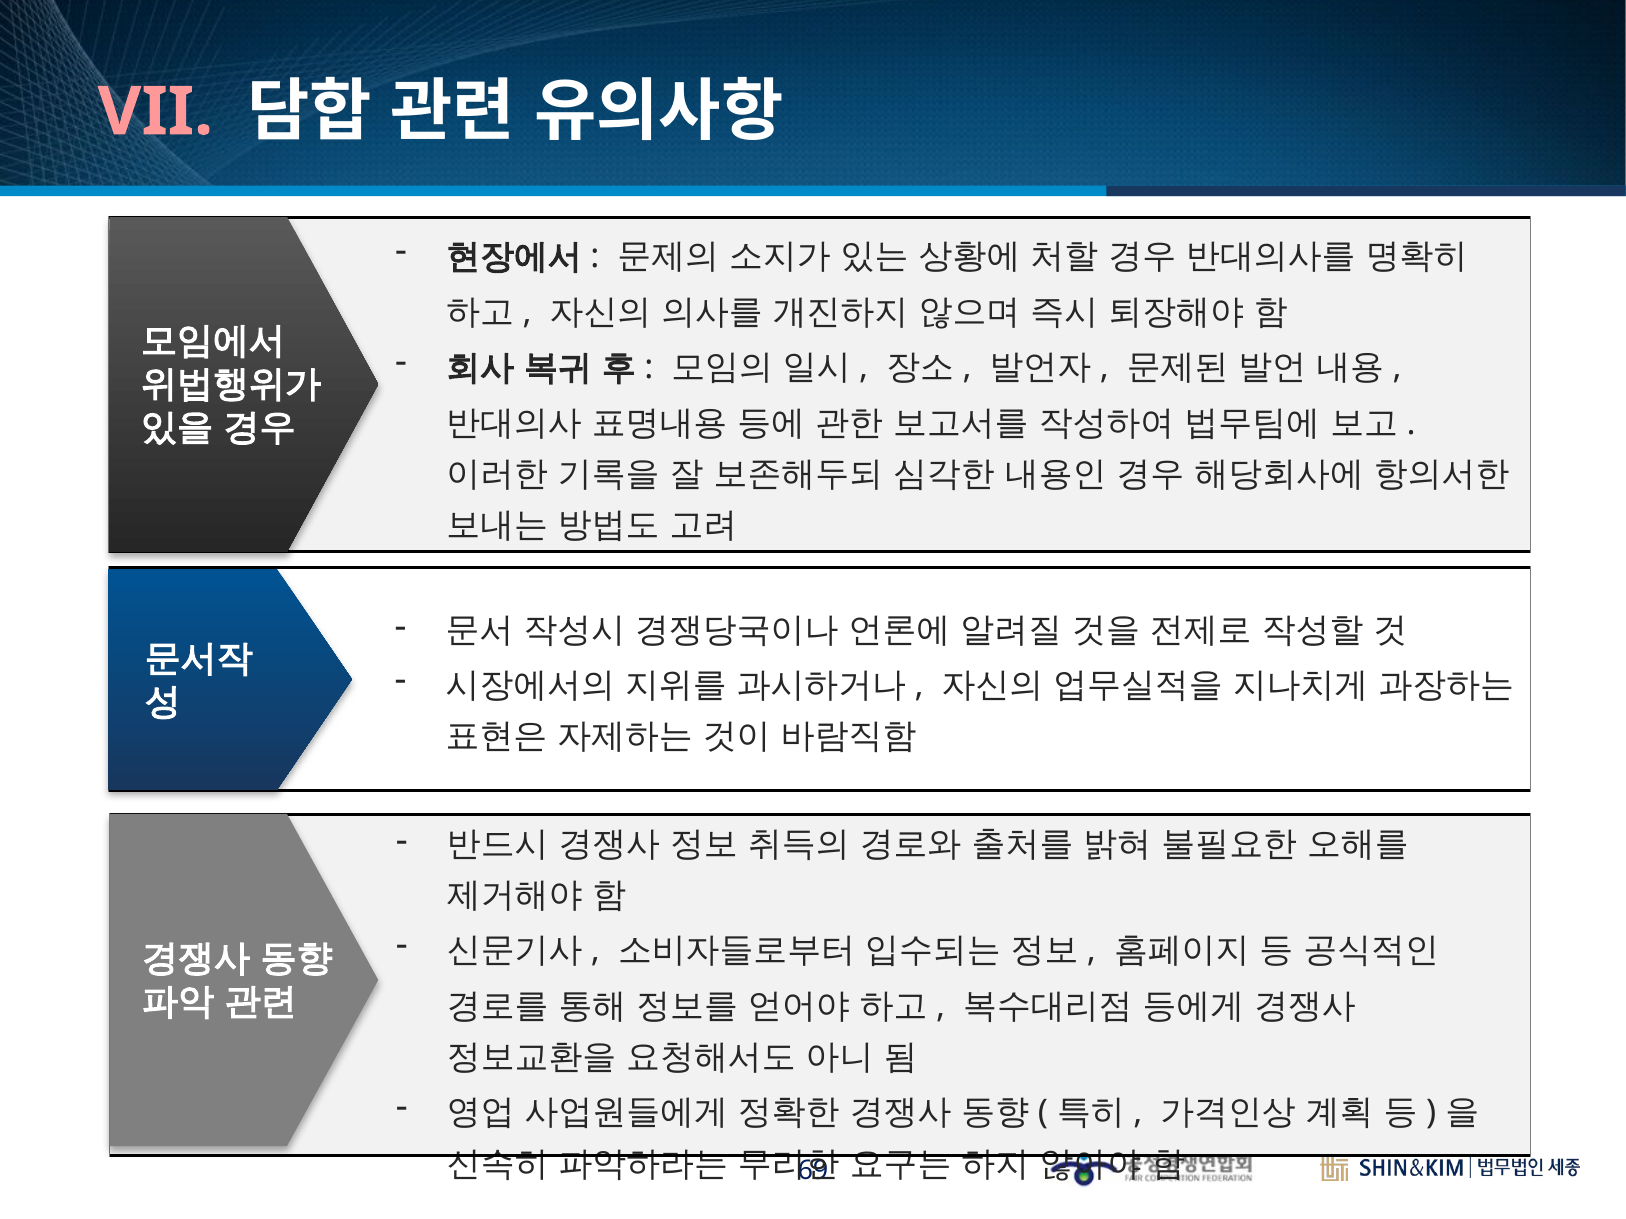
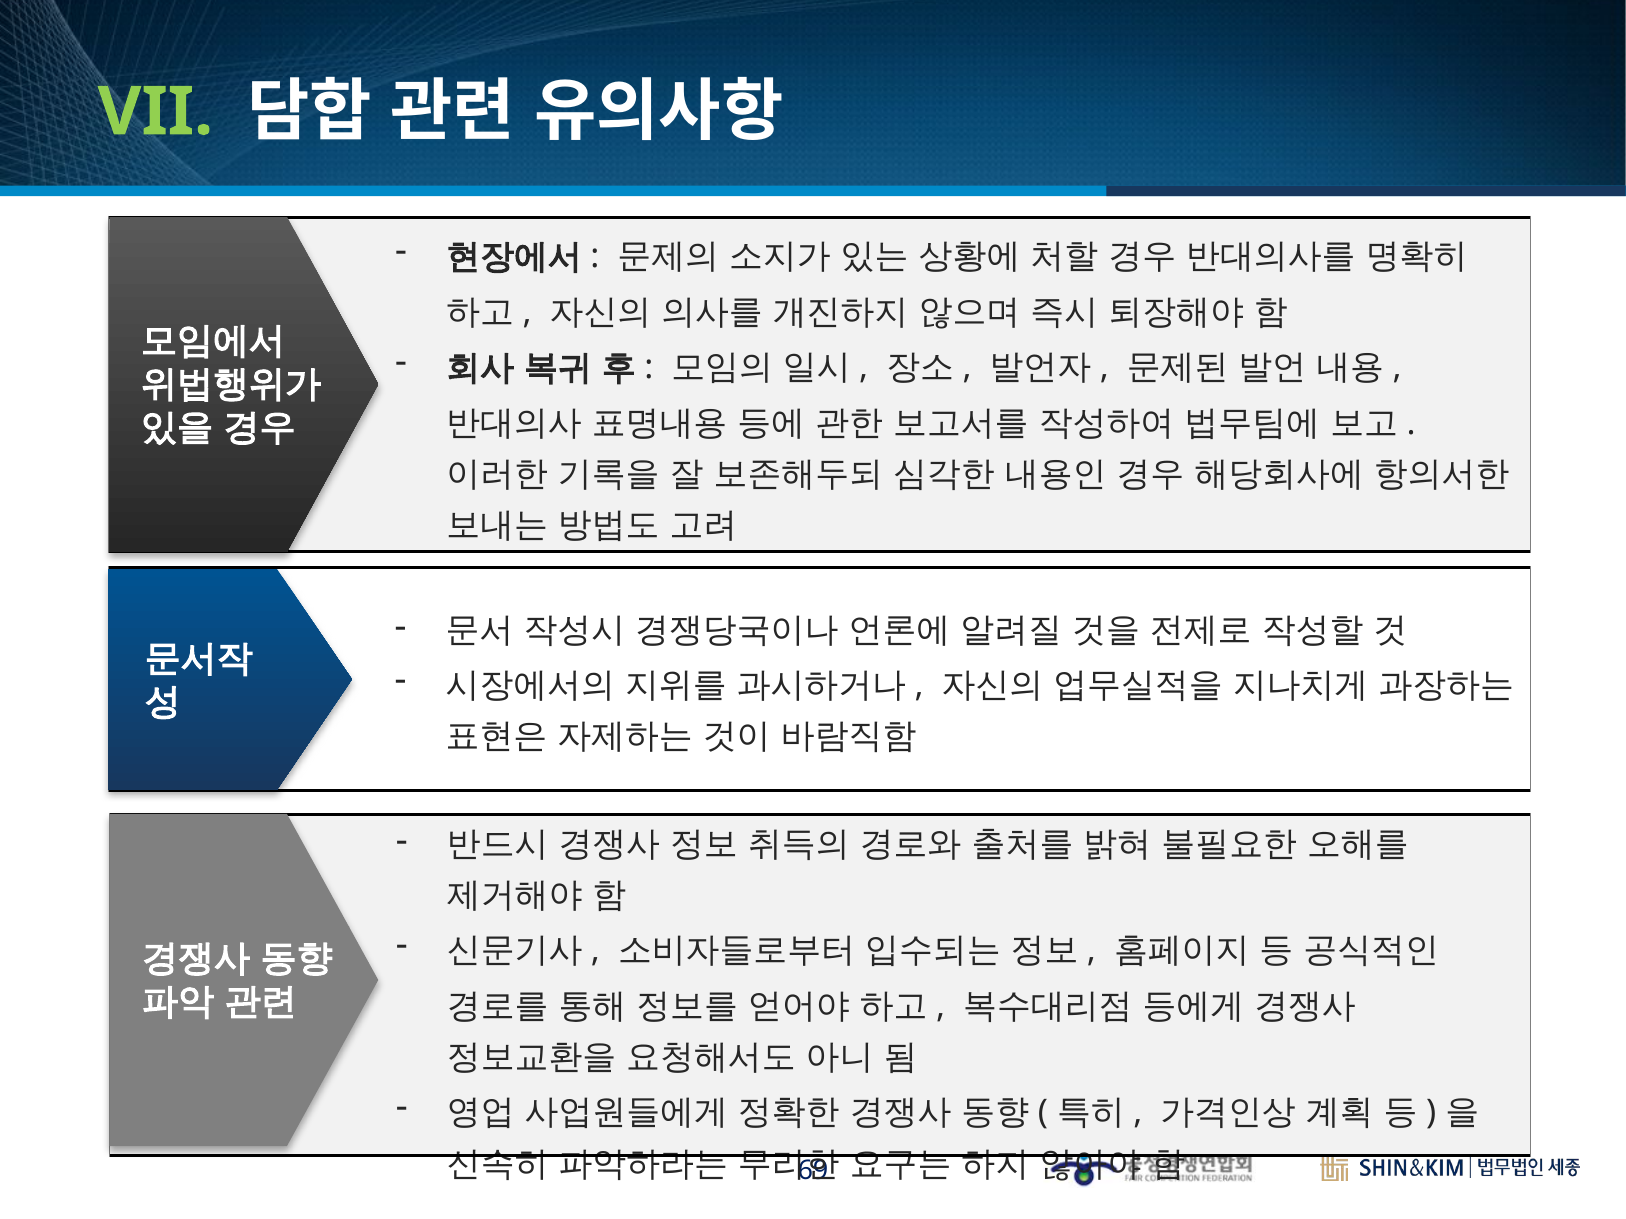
VII colour: pink -> light green (155, 112)
